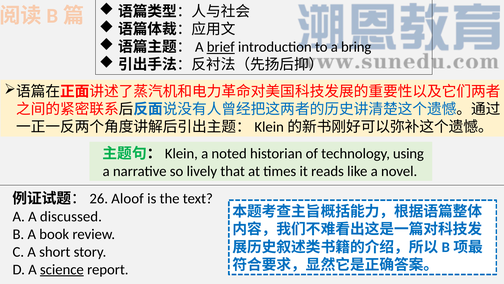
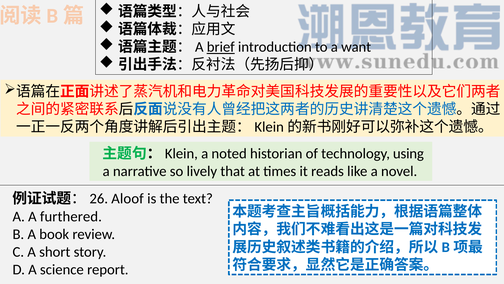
bring: bring -> want (356, 47)
discussed: discussed -> furthered (71, 216)
science underline: present -> none (62, 269)
